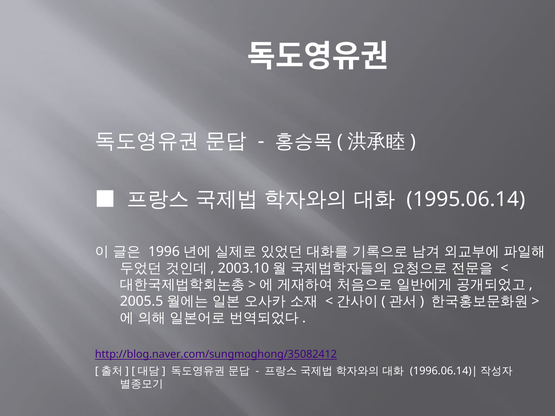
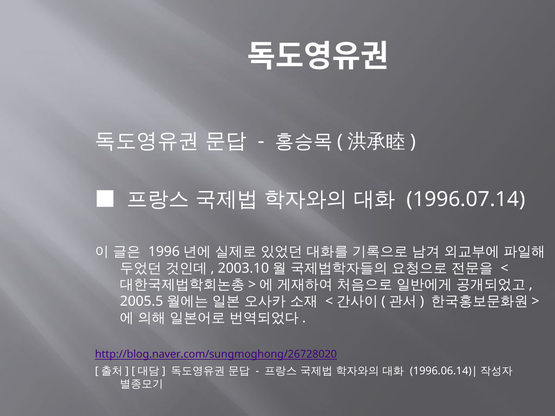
1995.06.14: 1995.06.14 -> 1996.07.14 (466, 199)
http://blog.naver.com/sungmoghong/35082412: http://blog.naver.com/sungmoghong/35082412 -> http://blog.naver.com/sungmoghong/26728020 (216, 354)
